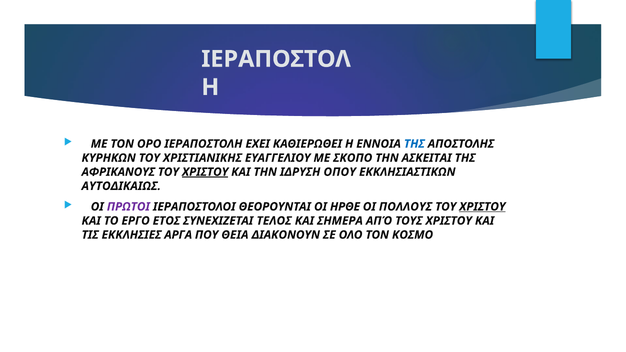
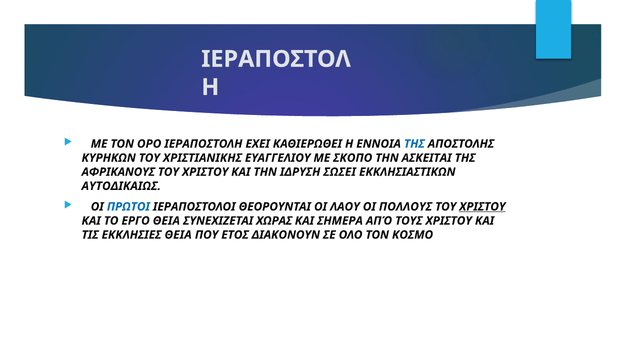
ΧΡΙΣΤΟΥ underline: present -> none (205, 172)
ΟΠΟΥ: ΟΠΟΥ -> ΣΩΣΕΙ (340, 172)
ΠΡΩΤΟΙ colour: purple -> blue (128, 207)
ΗΡΘΕ: ΗΡΘΕ -> ΛΑΟΥ (345, 207)
ΕΡΓΟ ΕΤΟΣ: ΕΤΟΣ -> ΘΕΙΑ (166, 221)
ΤΕΛΟΣ: ΤΕΛΟΣ -> ΧΩΡΑΣ (274, 221)
ΕΚΚΛΗΣΙΕΣ ΑΡΓΑ: ΑΡΓΑ -> ΘΕΙΑ (178, 235)
ΘΕΙΑ: ΘΕΙΑ -> ΕΤΟΣ (235, 235)
